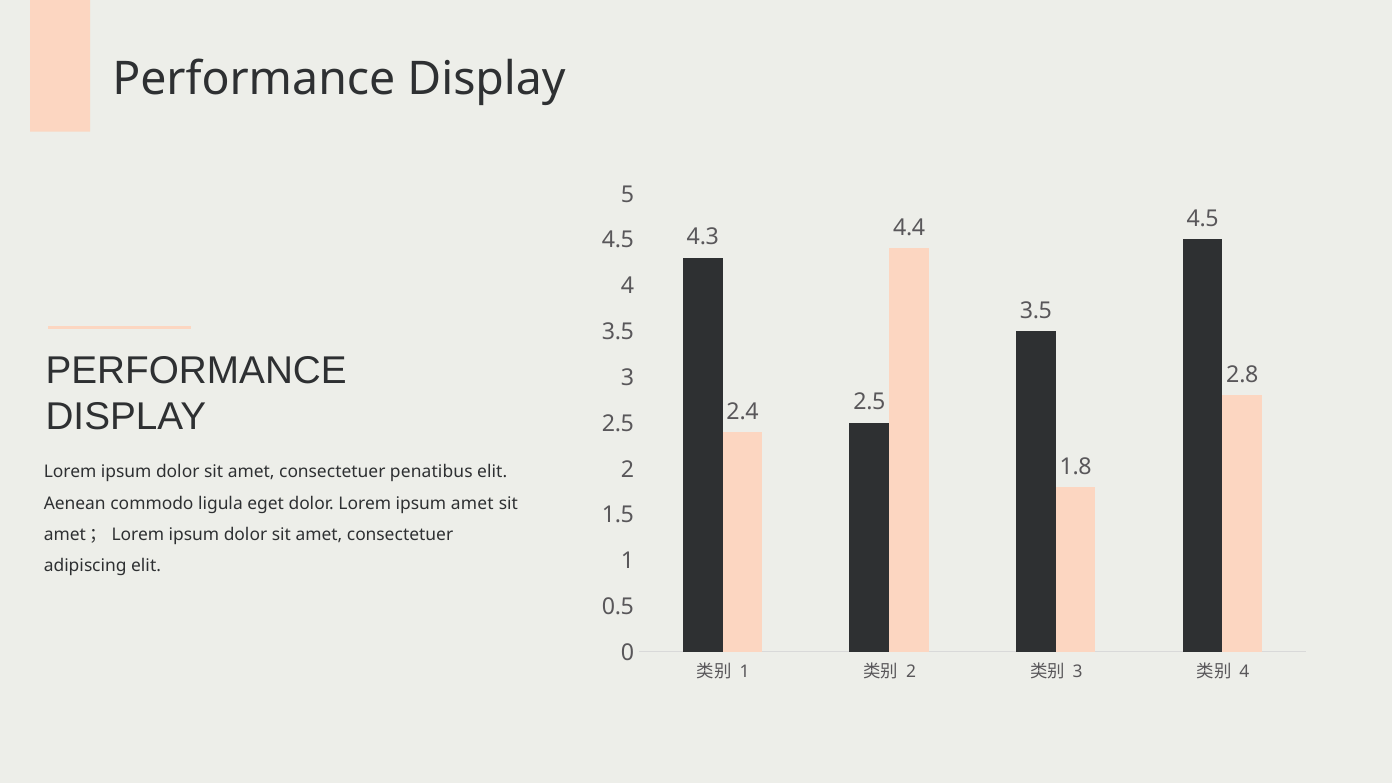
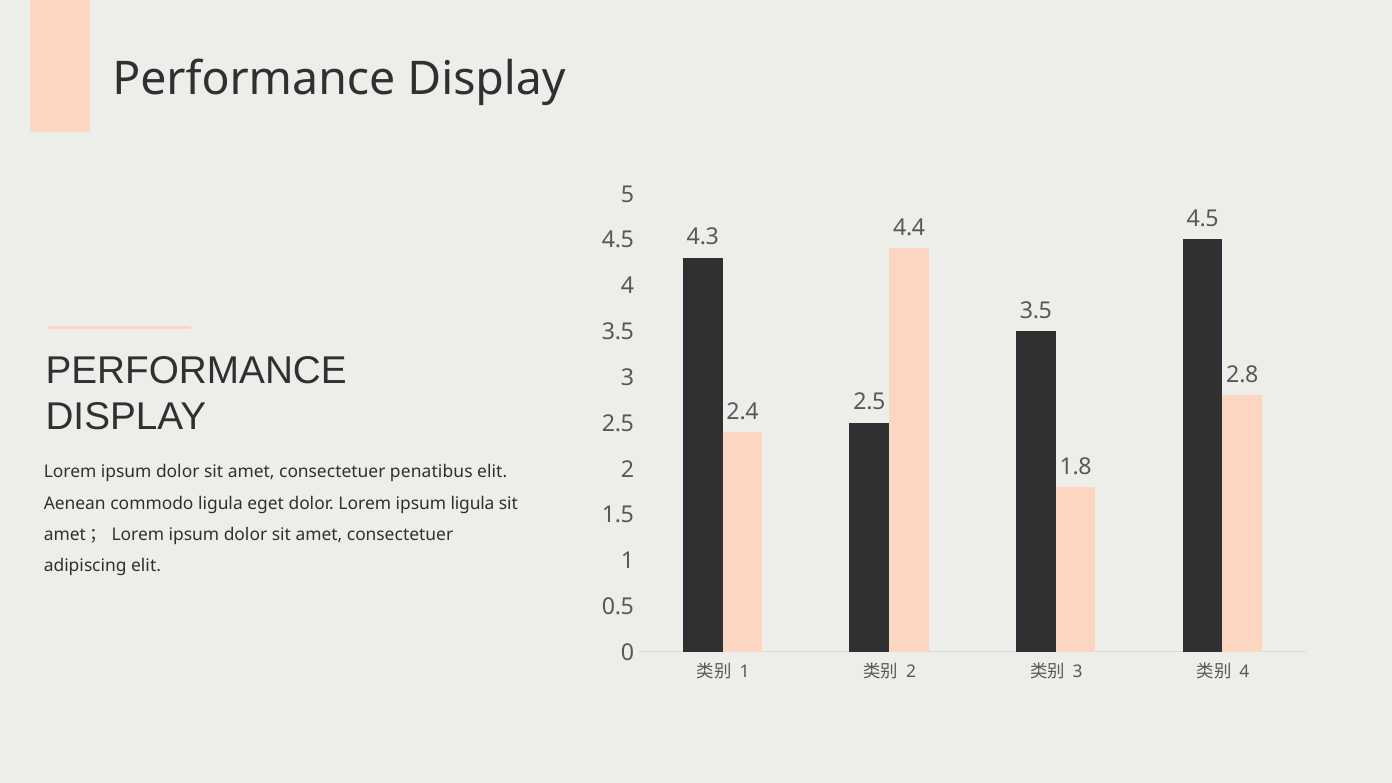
ipsum amet: amet -> ligula (473, 503)
